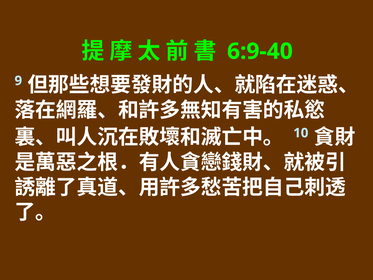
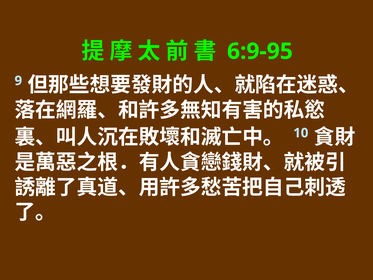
6:9-40: 6:9-40 -> 6:9-95 (260, 51)
